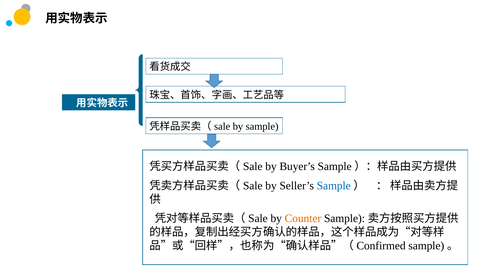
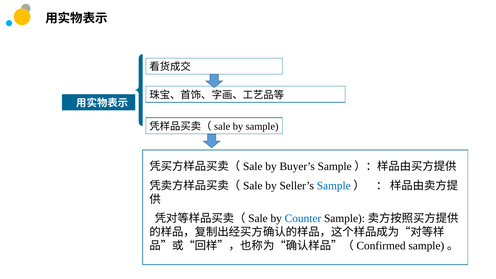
Counter colour: orange -> blue (303, 219)
